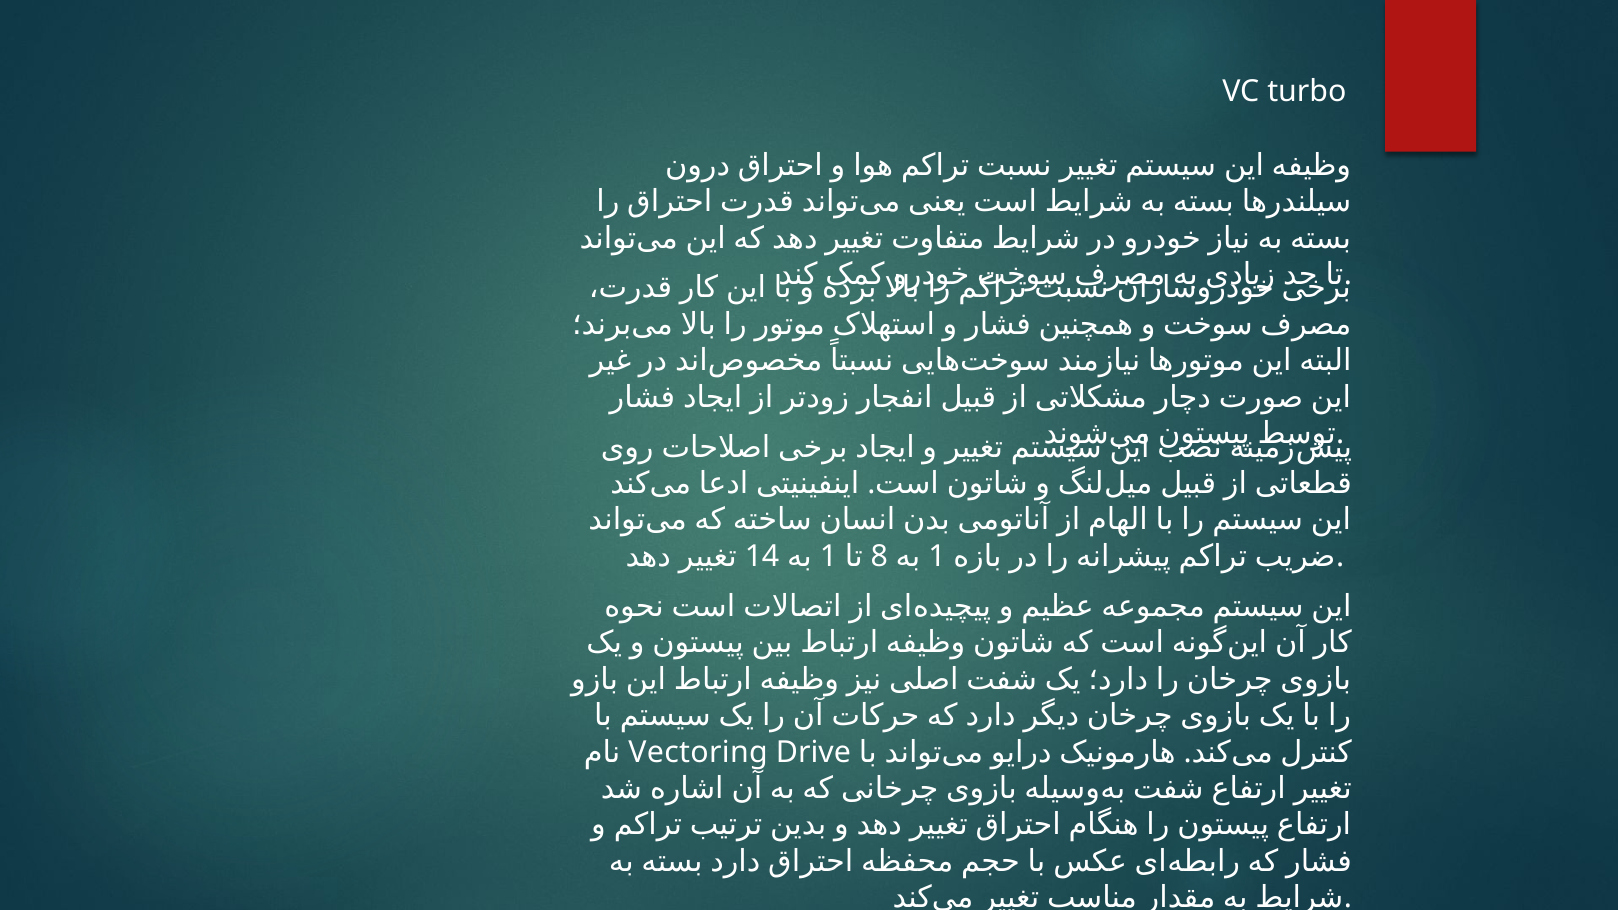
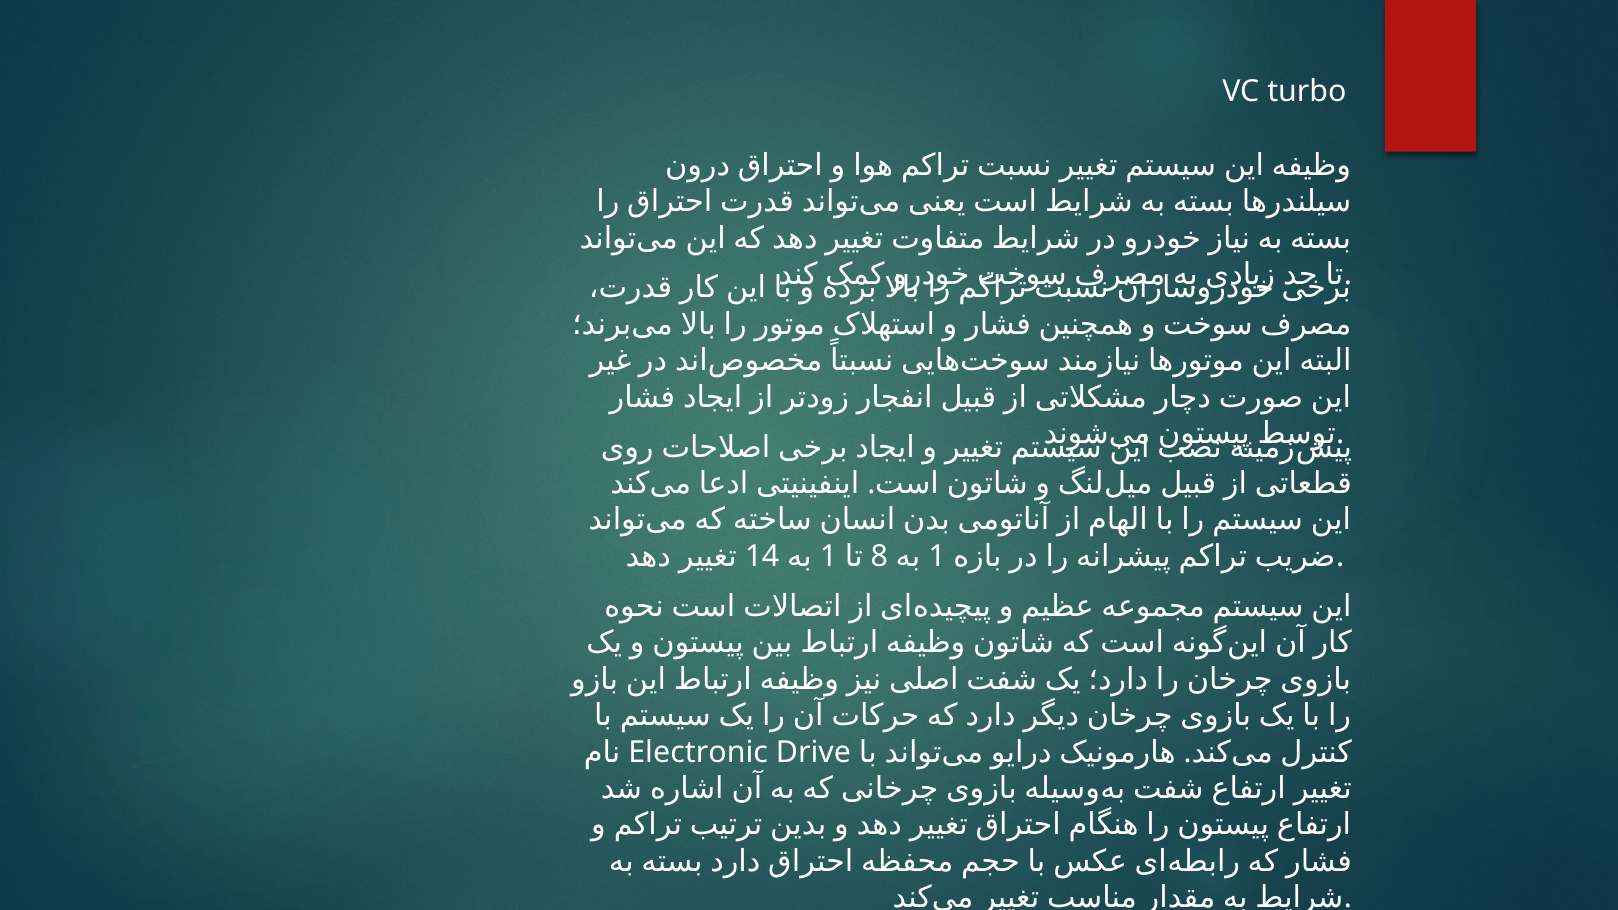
Vectoring: Vectoring -> Electronic (698, 752)
